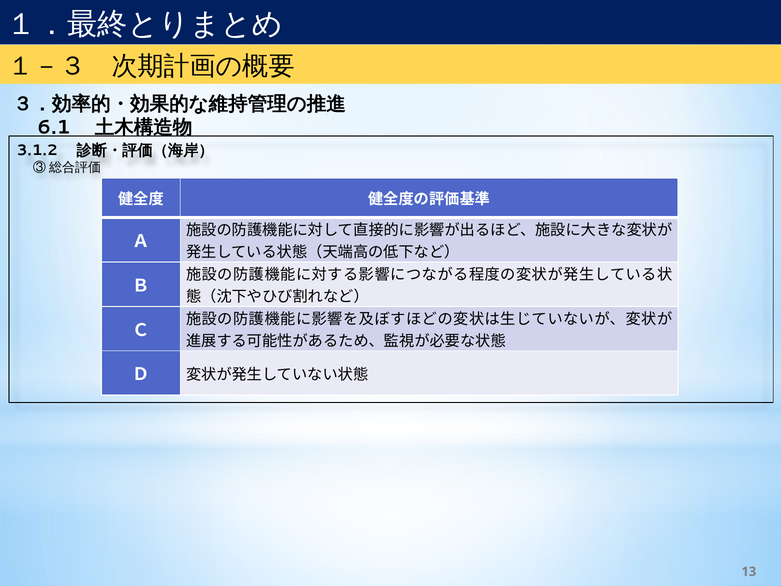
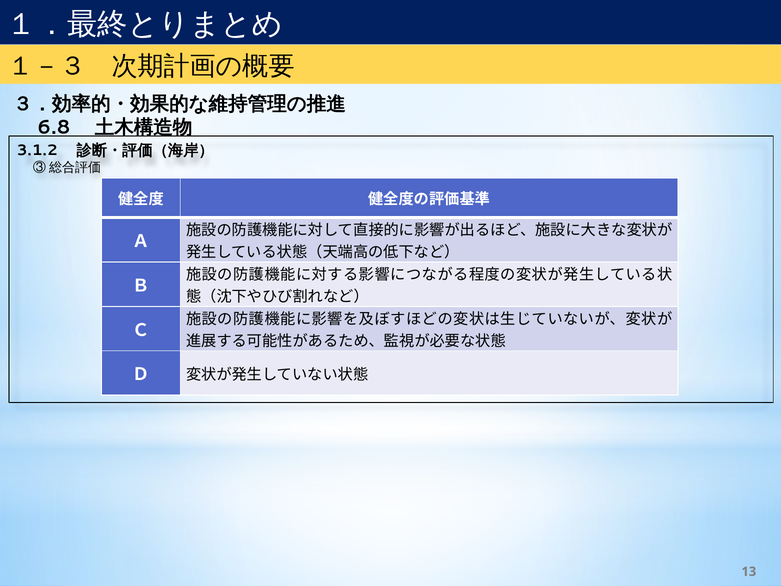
6.1: 6.1 -> 6.8 (54, 127)
